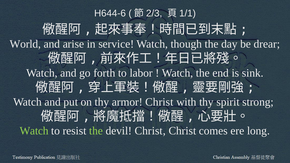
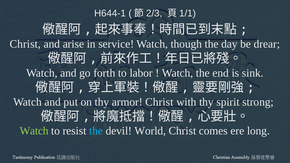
H644-6: H644-6 -> H644-1 (110, 13)
World: World -> Christ (25, 44)
the colour: light green -> light blue (96, 131)
devil Christ: Christ -> World (150, 131)
